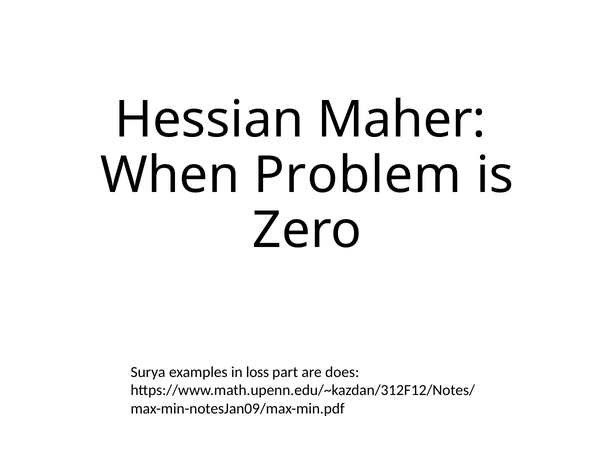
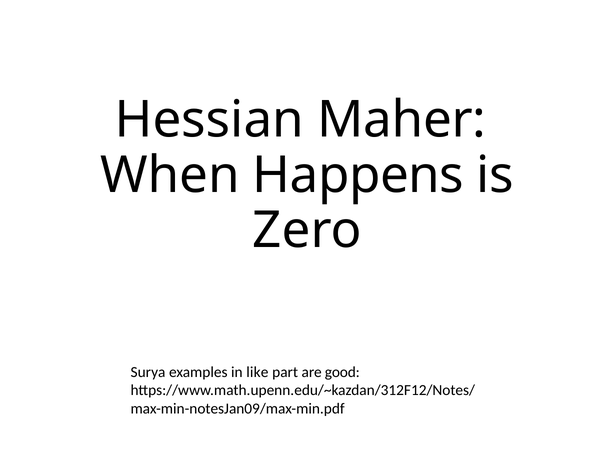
Problem: Problem -> Happens (358, 175)
loss: loss -> like (257, 372)
does: does -> good (342, 372)
